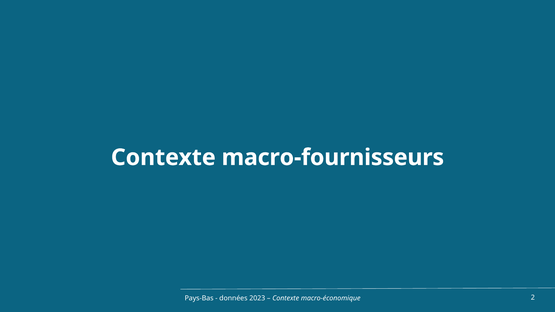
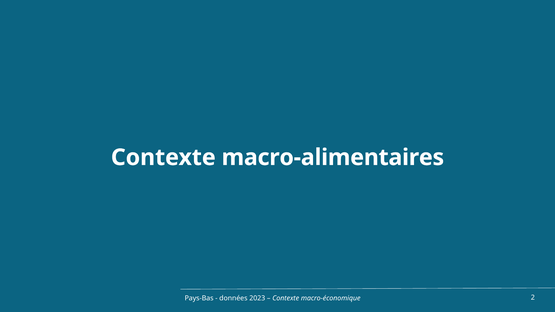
macro-fournisseurs: macro-fournisseurs -> macro-alimentaires (333, 158)
